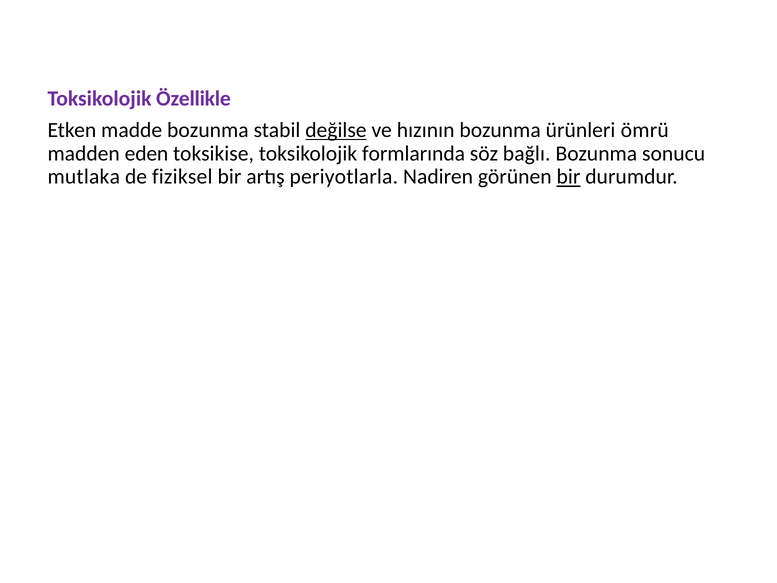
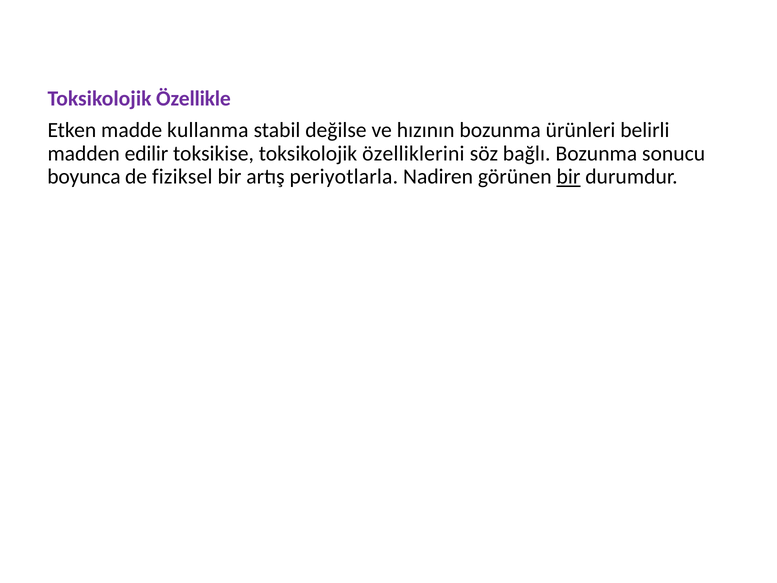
madde bozunma: bozunma -> kullanma (208, 130)
değilse underline: present -> none (336, 130)
ömrü: ömrü -> belirli (645, 130)
eden: eden -> edilir (147, 153)
formlarında: formlarında -> özelliklerini (413, 153)
mutlaka: mutlaka -> boyunca (84, 177)
